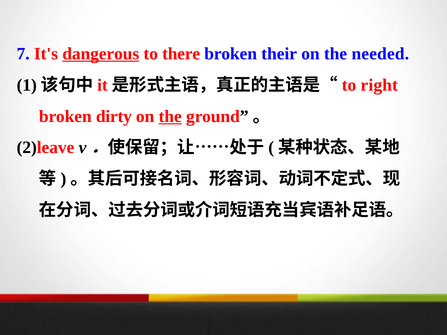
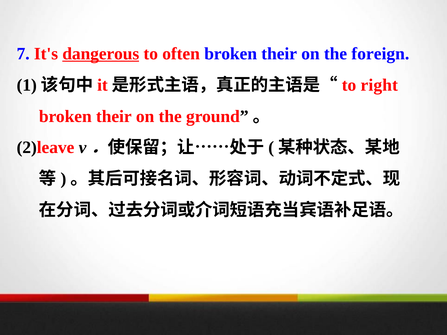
there: there -> often (181, 54)
needed: needed -> foreign (380, 54)
dirty: dirty -> their (114, 116)
the underline: present -> none (170, 116)
